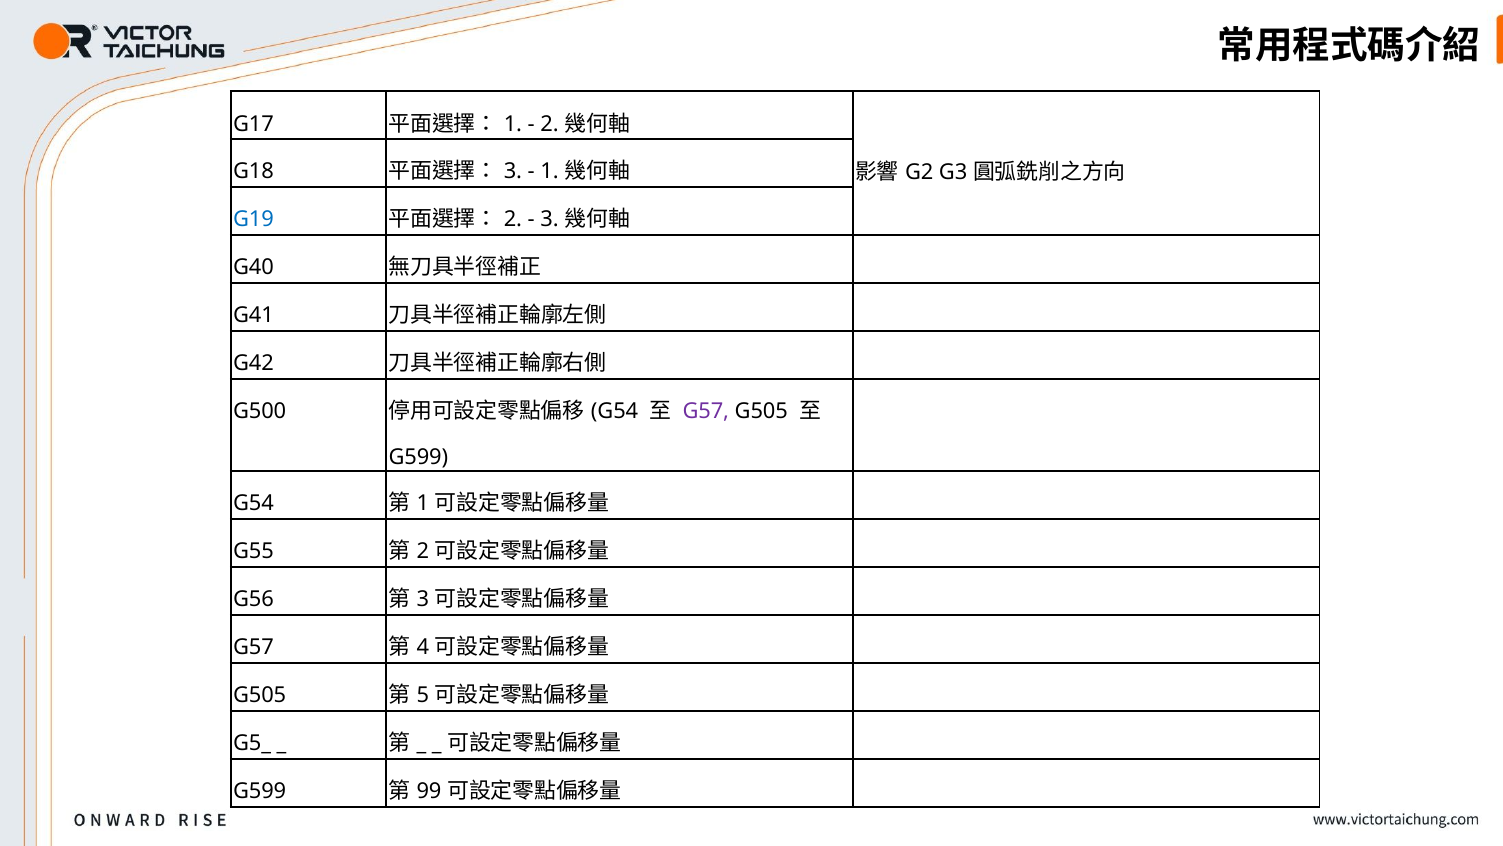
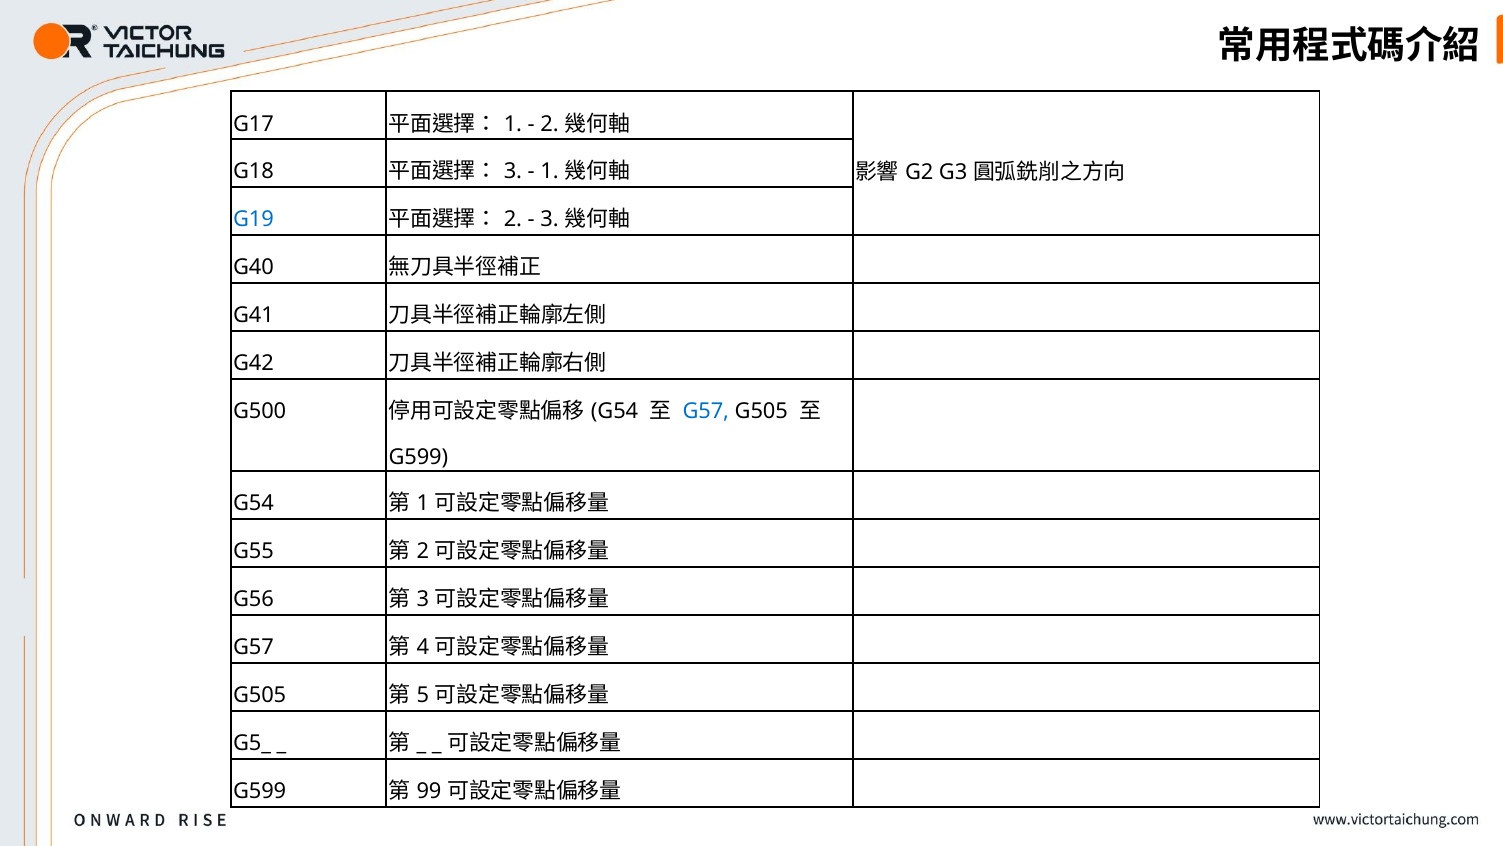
G57 colour: purple -> blue (706, 411)
